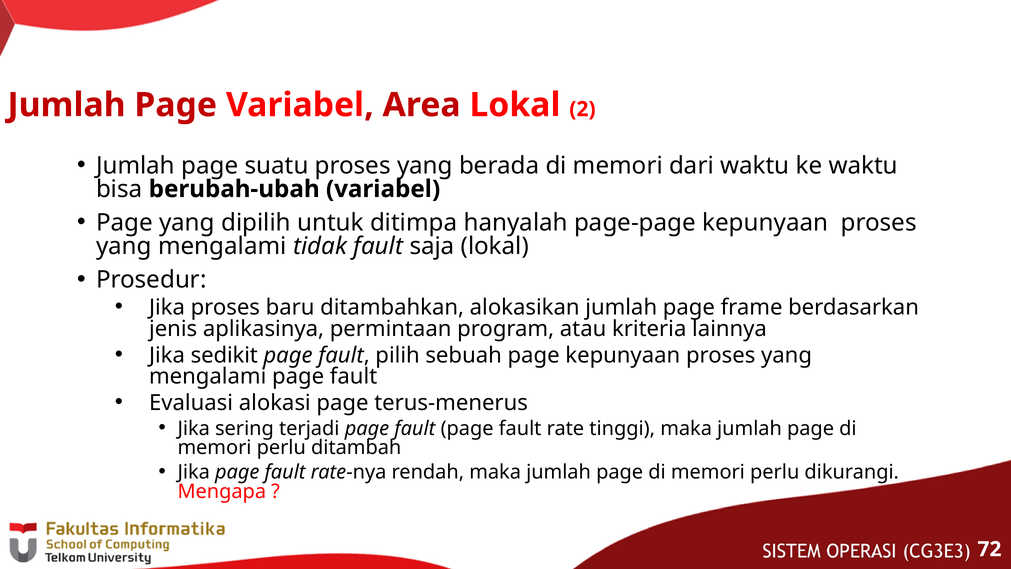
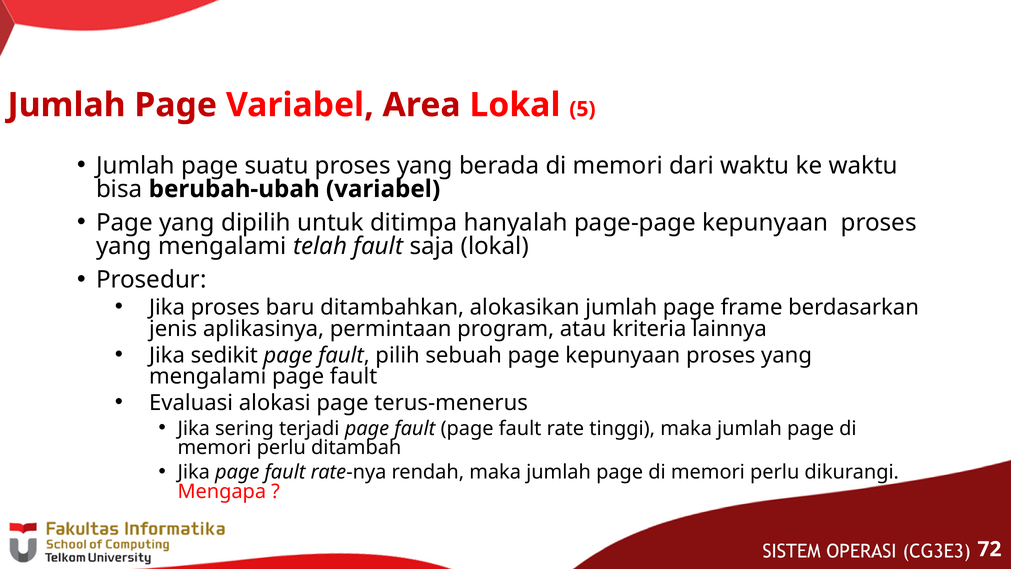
2: 2 -> 5 (582, 109)
tidak: tidak -> telah (320, 246)
